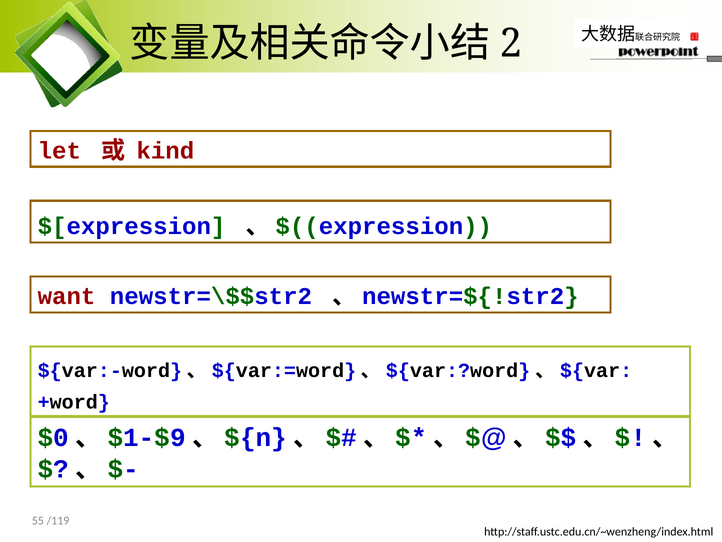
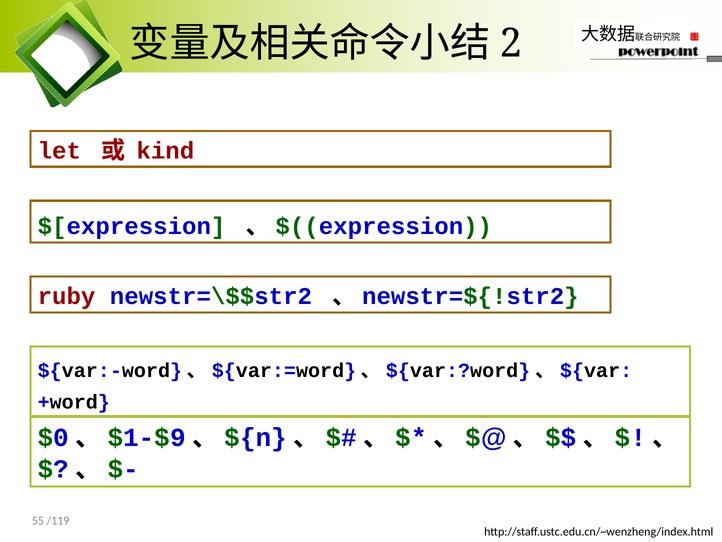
want: want -> ruby (67, 296)
